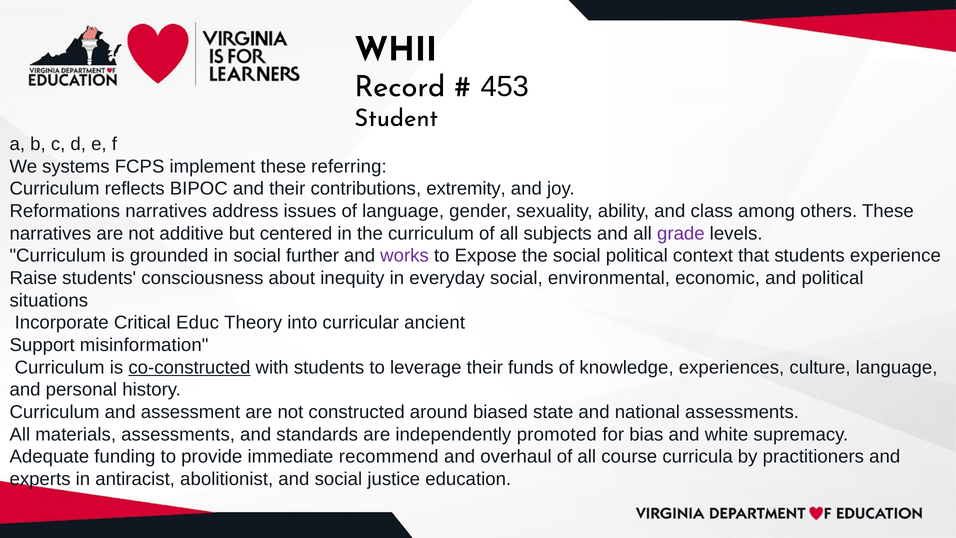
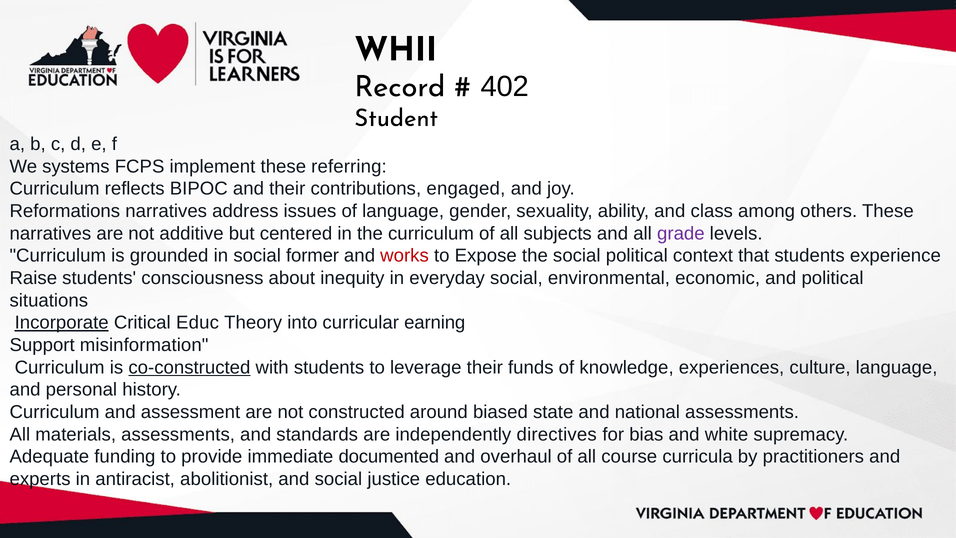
453: 453 -> 402 (505, 86)
extremity: extremity -> engaged (466, 189)
further: further -> former (313, 256)
works colour: purple -> red (405, 256)
Incorporate underline: none -> present (62, 323)
ancient: ancient -> earning (435, 323)
promoted: promoted -> directives (557, 434)
recommend: recommend -> documented (389, 457)
